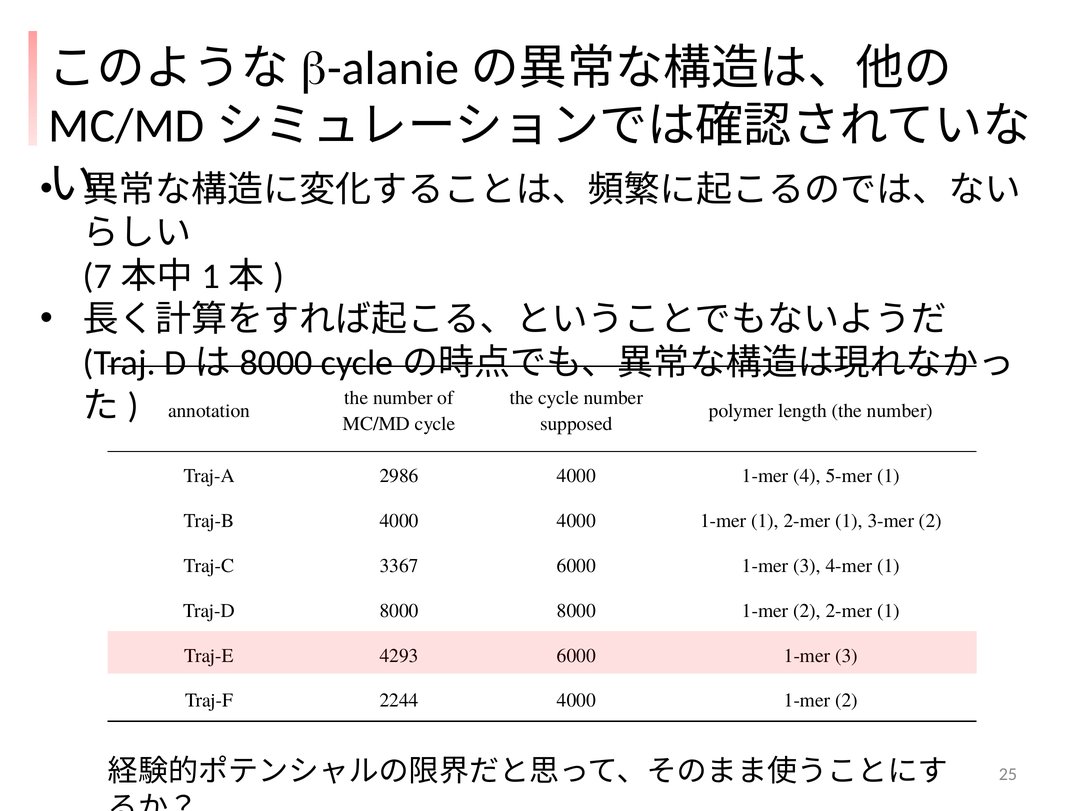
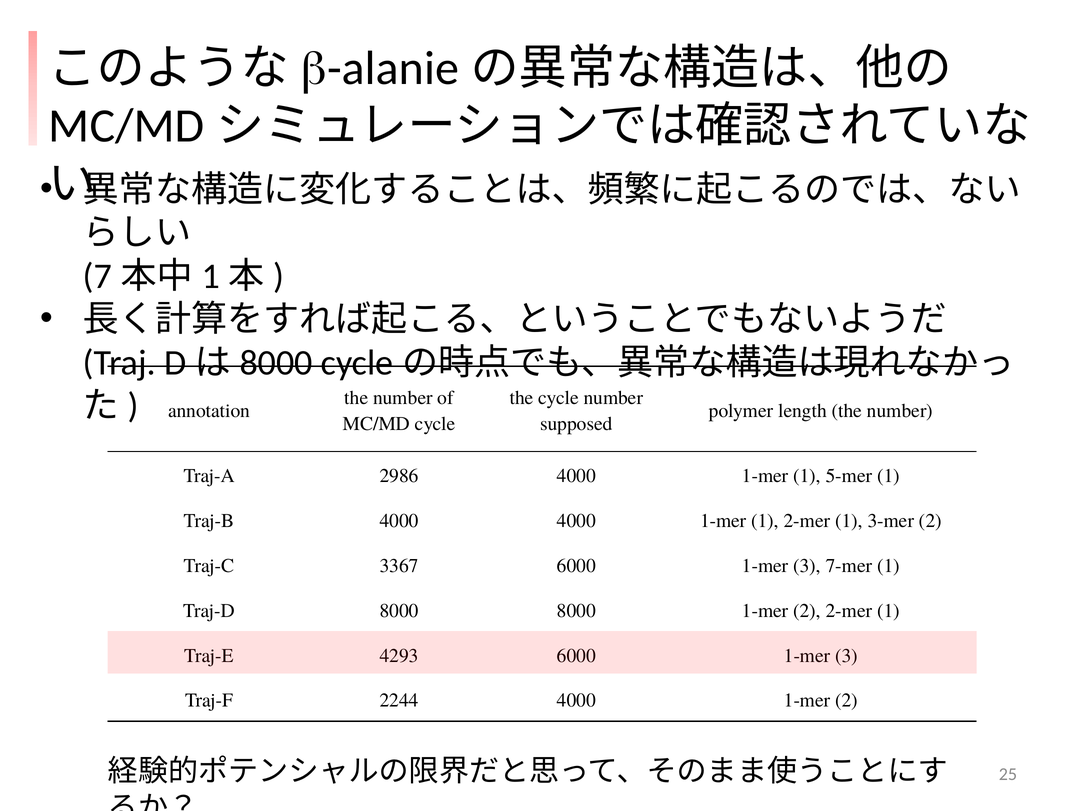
2986 4000 1-mer 4: 4 -> 1 (807, 476)
4-mer: 4-mer -> 7-mer (849, 566)
